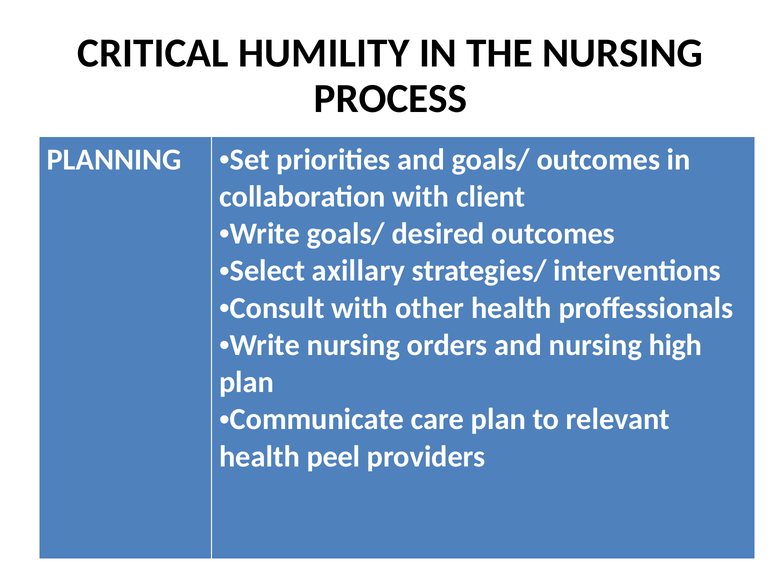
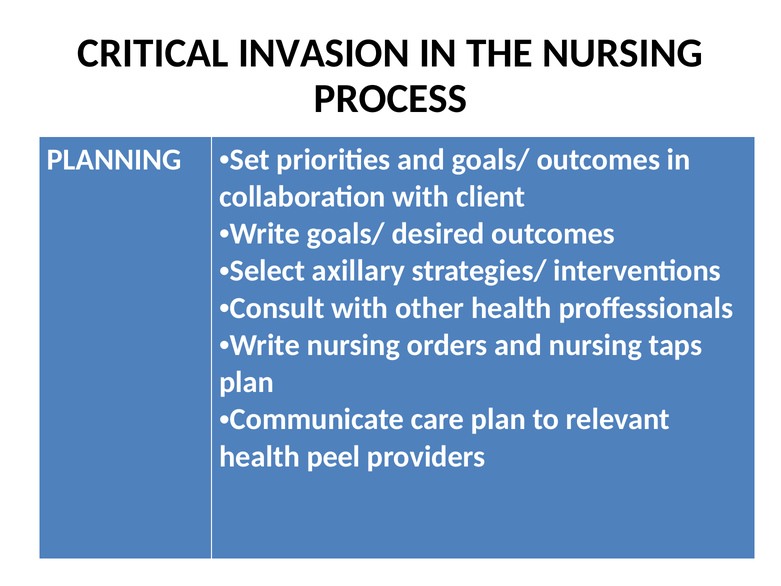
HUMILITY: HUMILITY -> INVASION (324, 53)
high: high -> taps (675, 345)
